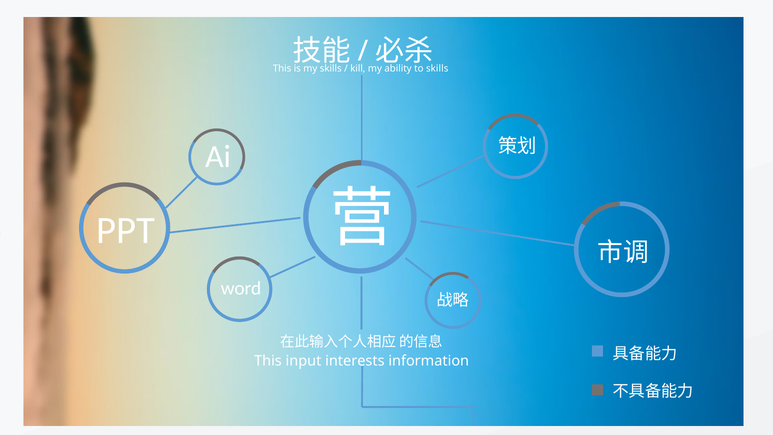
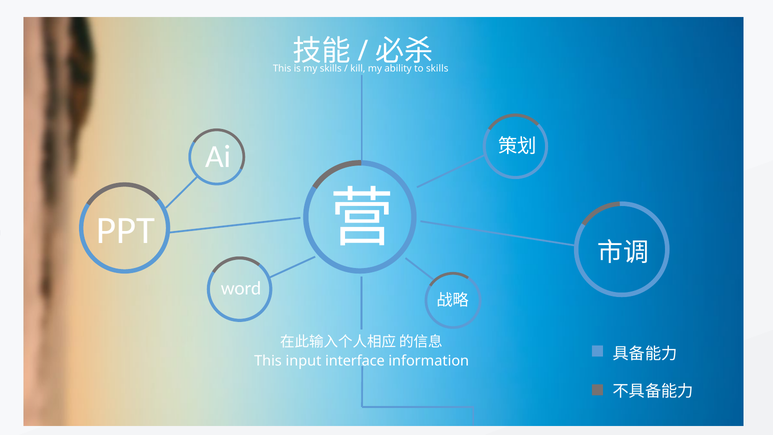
interests: interests -> interface (355, 361)
